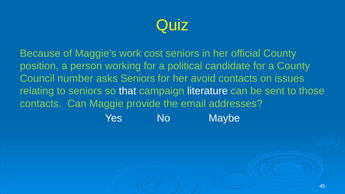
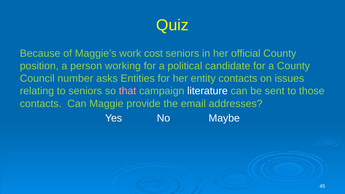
asks Seniors: Seniors -> Entities (138, 79)
avoid: avoid -> entity (203, 79)
that colour: white -> pink (128, 91)
